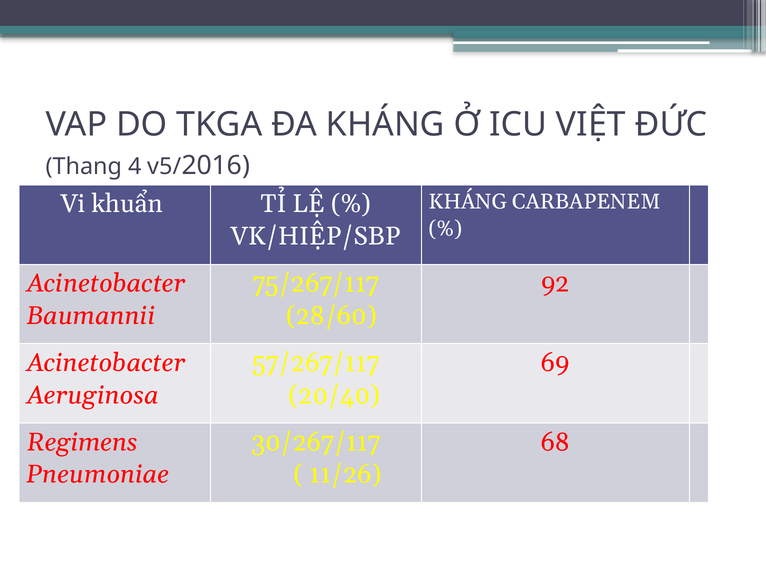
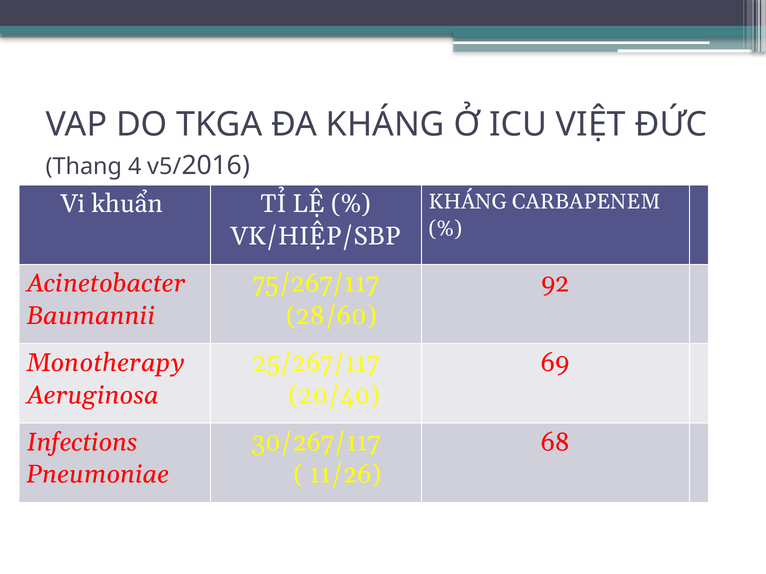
Acinetobacter: Acinetobacter -> Monotherapy (106, 363)
57/267/117: 57/267/117 -> 25/267/117 (316, 363)
Regimens: Regimens -> Infections (82, 443)
